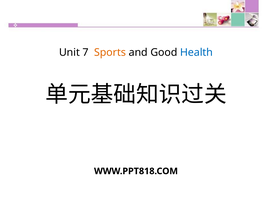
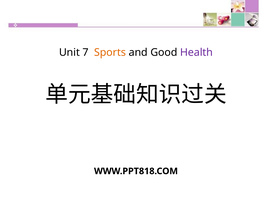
Health colour: blue -> purple (196, 52)
